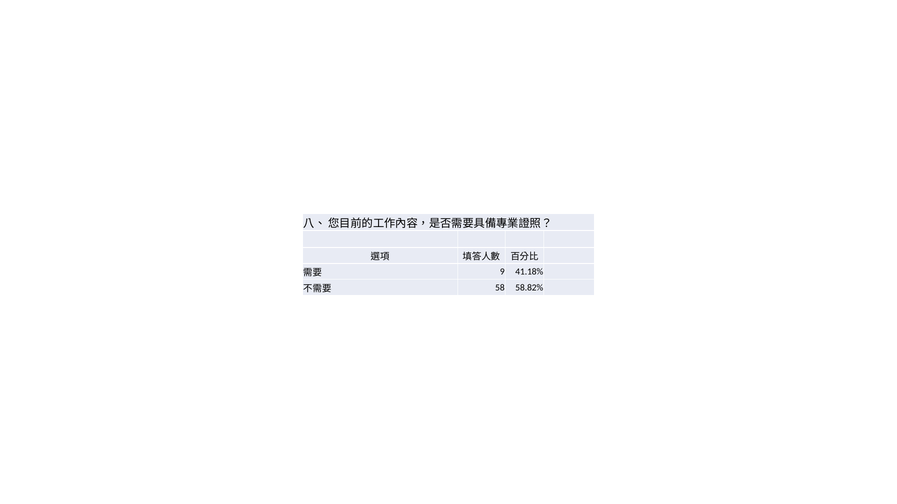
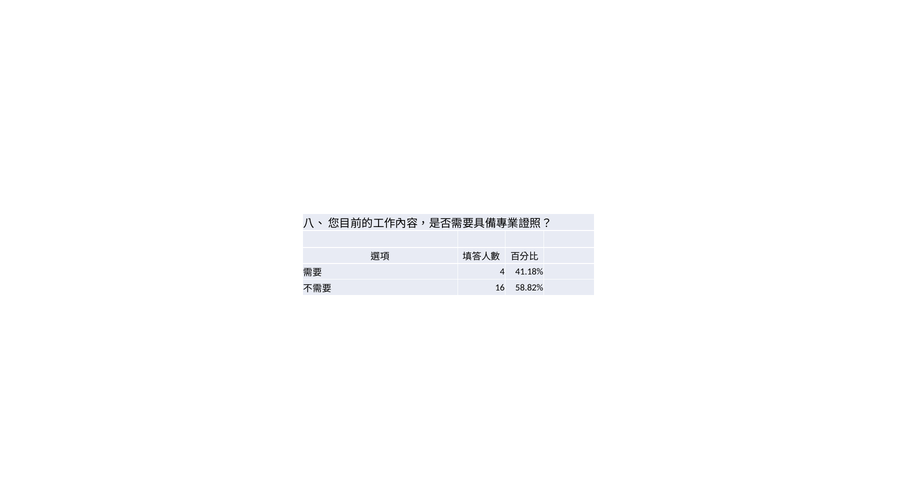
9: 9 -> 4 (502, 272)
58: 58 -> 16 (500, 288)
